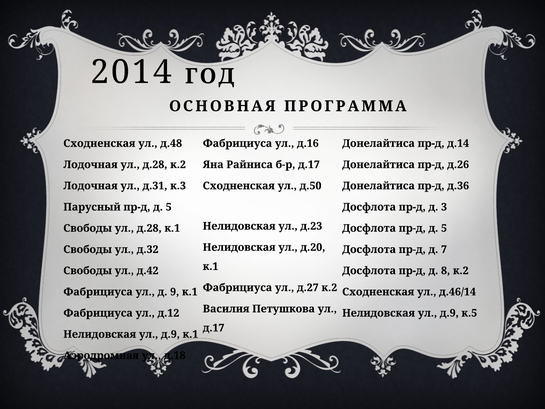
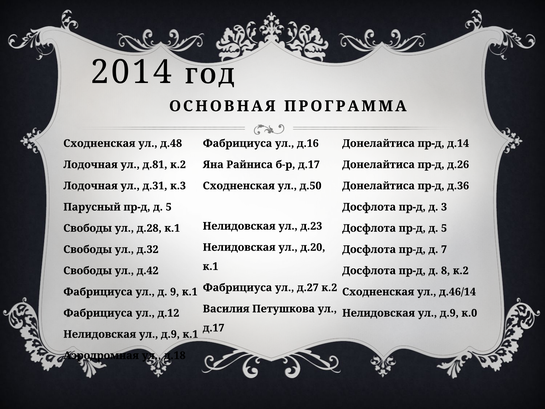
Лодочная ул д.28: д.28 -> д.81 (155, 165)
к.5: к.5 -> к.0 (469, 313)
